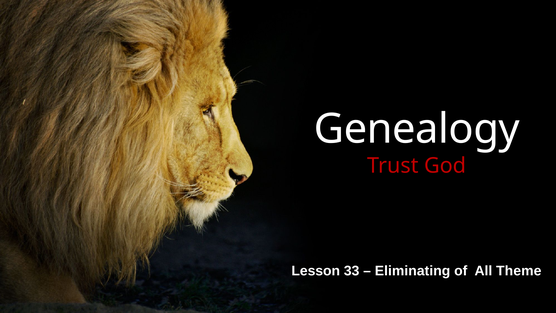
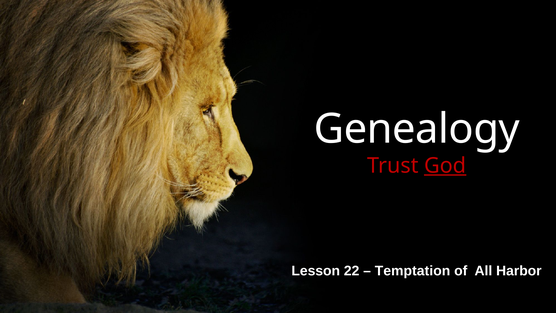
God underline: none -> present (445, 166)
33: 33 -> 22 (352, 271)
Eliminating: Eliminating -> Temptation (413, 271)
Theme: Theme -> Harbor (519, 271)
